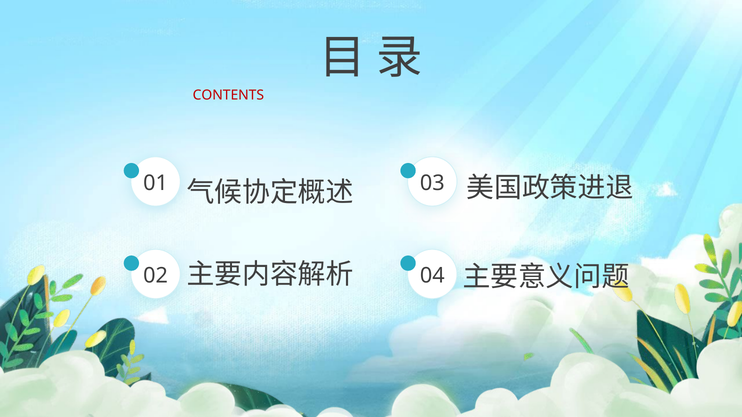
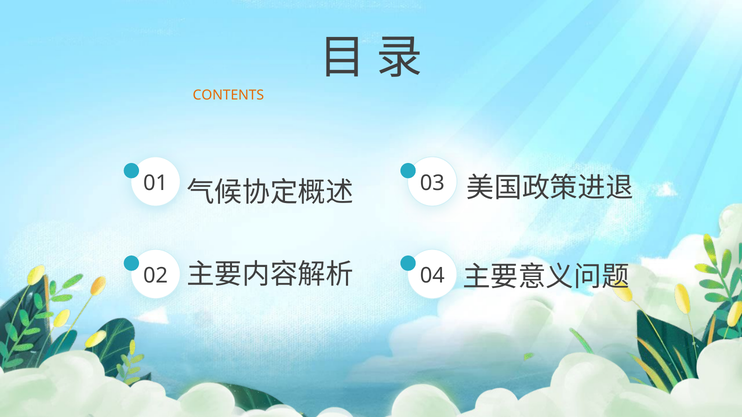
CONTENTS colour: red -> orange (228, 95)
